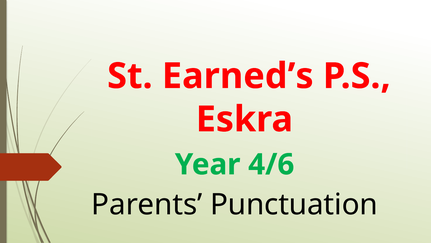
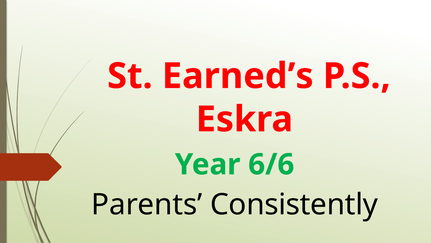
4/6: 4/6 -> 6/6 (271, 164)
Punctuation: Punctuation -> Consistently (294, 204)
